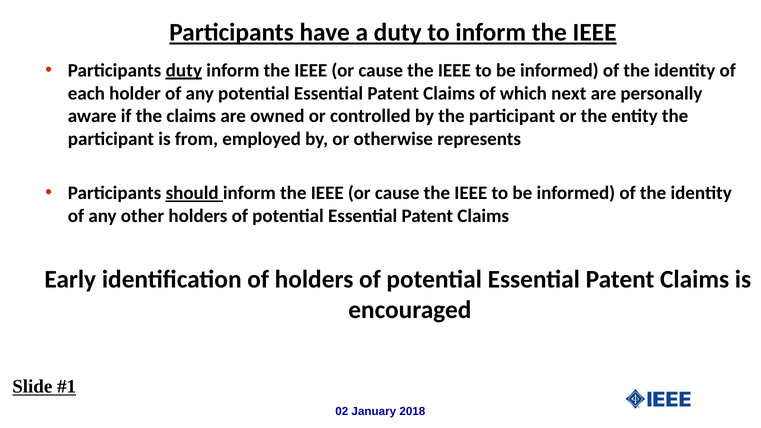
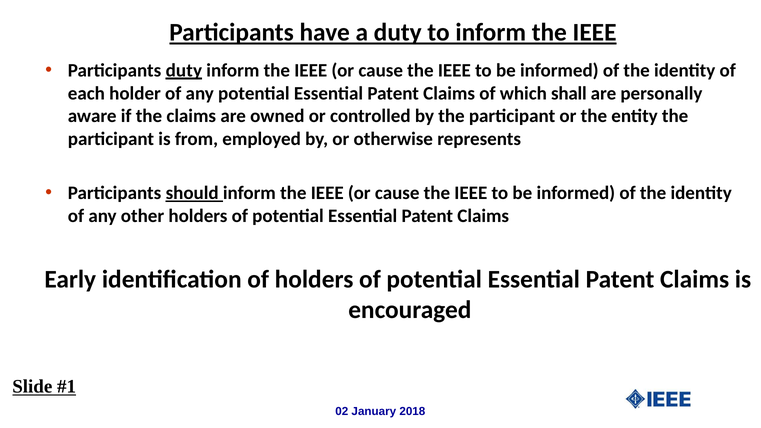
next: next -> shall (569, 93)
